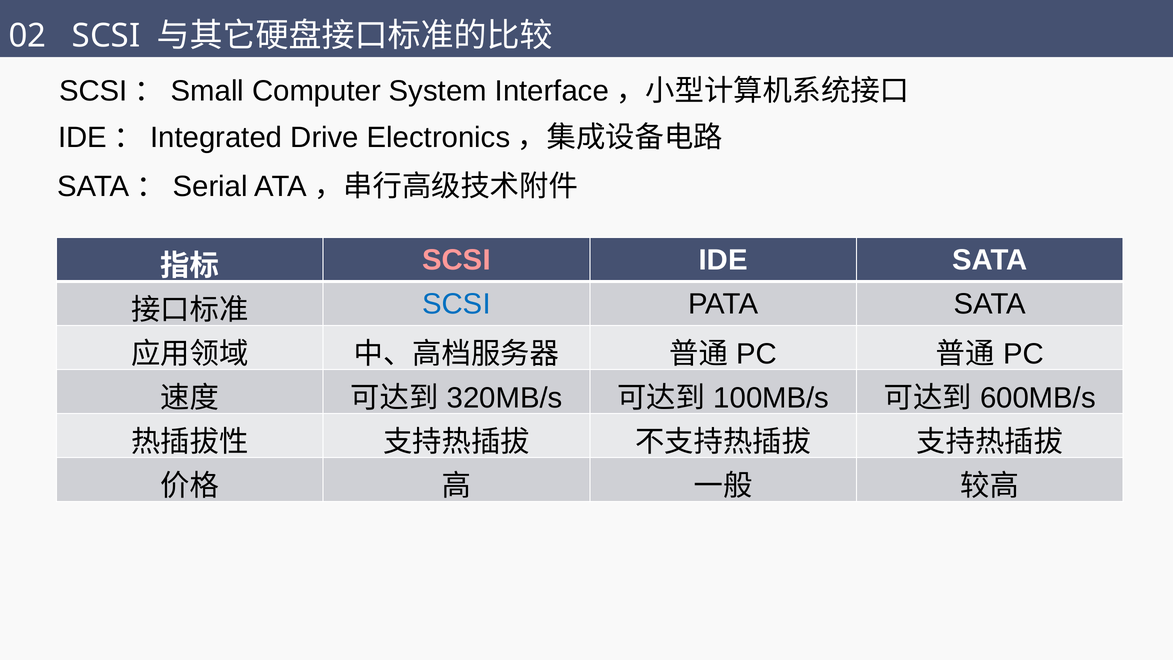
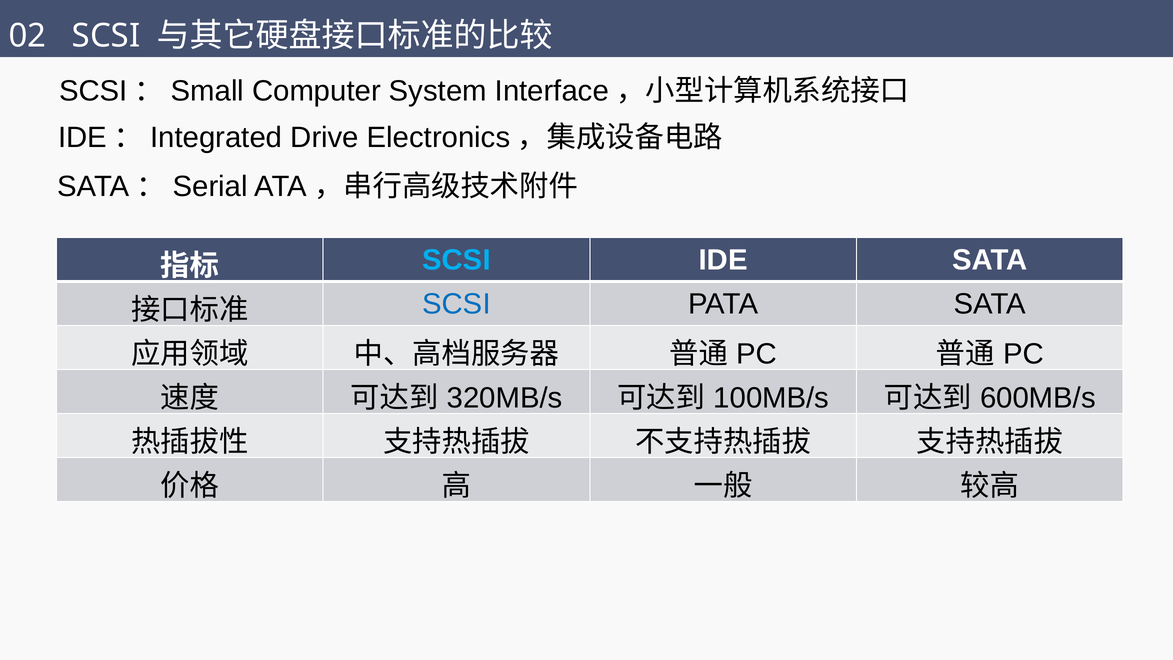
SCSI colour: pink -> light blue (456, 260)
